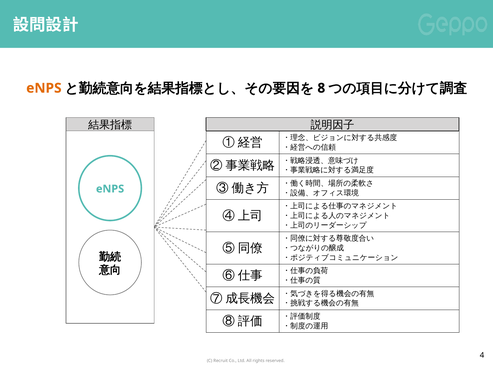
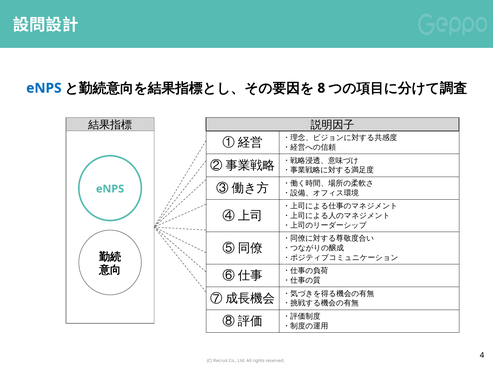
eNPS colour: orange -> blue (44, 88)
